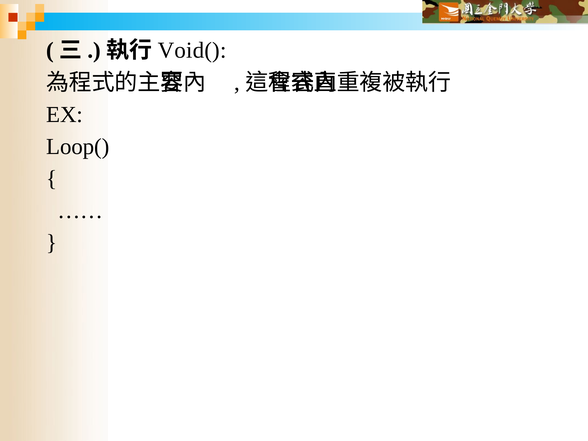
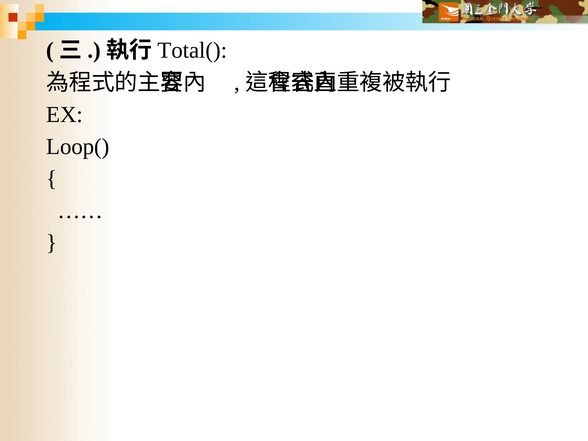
Void(: Void( -> Total( (192, 50)
